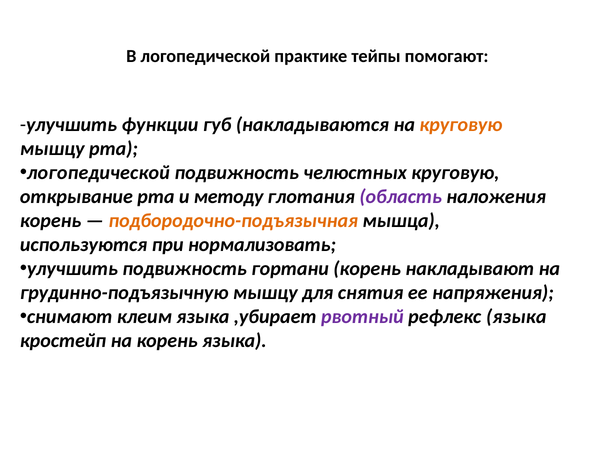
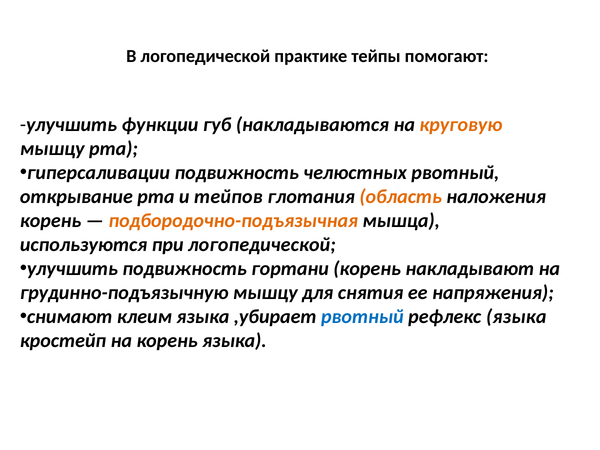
логопедической: логопедической -> гиперсаливации (98, 173)
челюстных круговую: круговую -> рвотный (455, 173)
методу: методу -> тейпов (228, 197)
область colour: purple -> orange (401, 197)
при нормализовать: нормализовать -> логопедической (262, 245)
рвотный colour: purple -> blue (362, 317)
